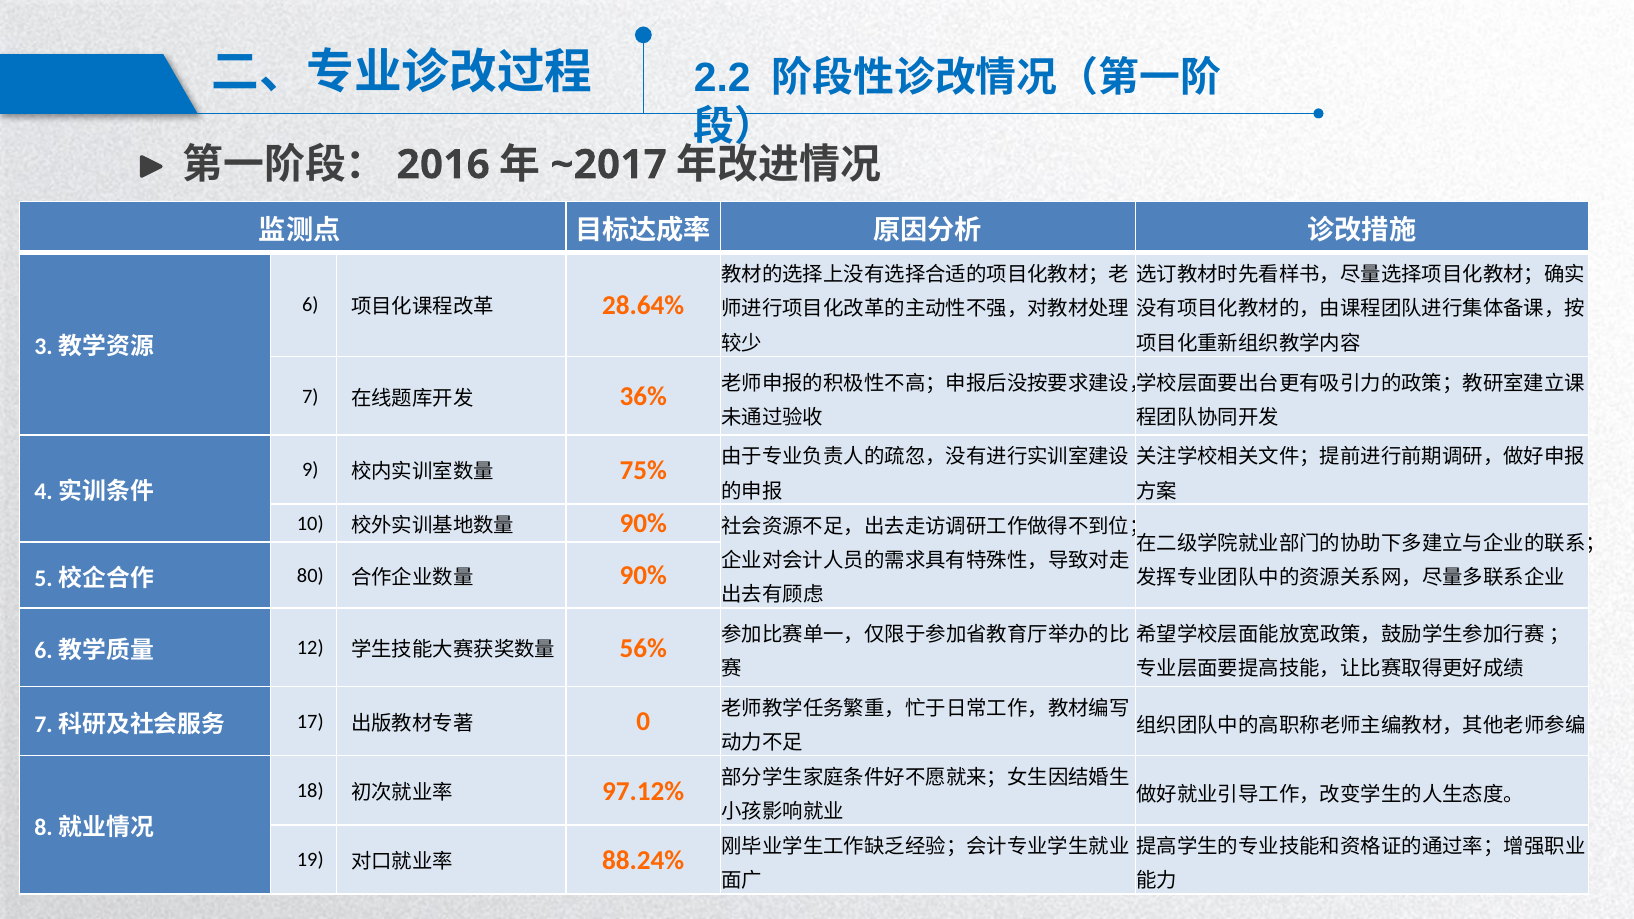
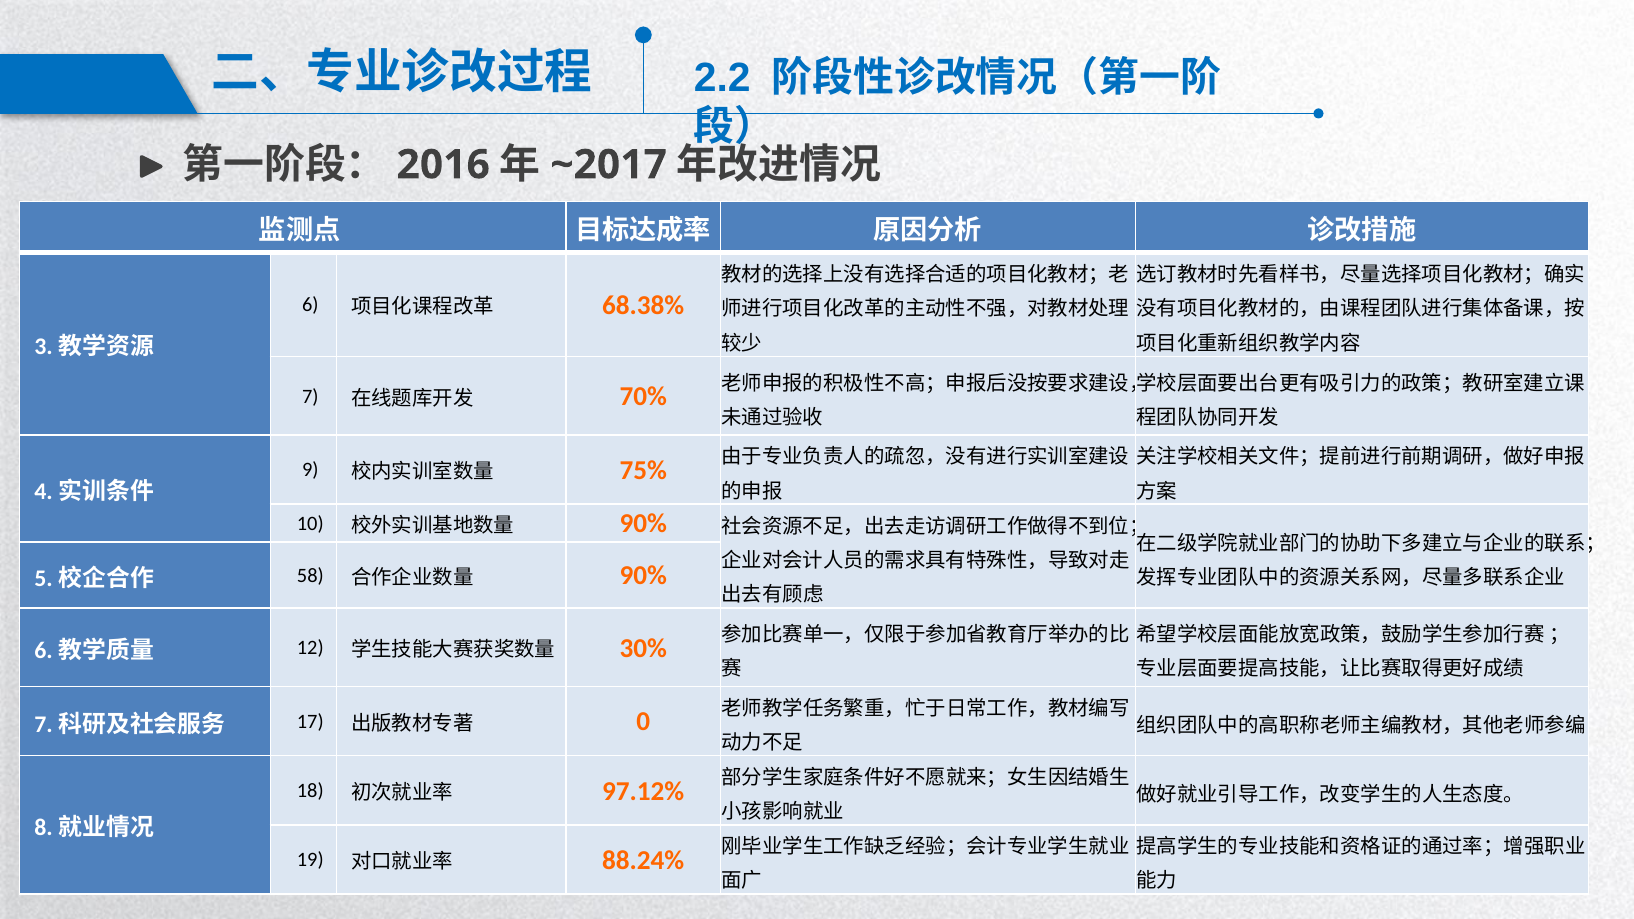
28.64%: 28.64% -> 68.38% (643, 305)
36%: 36% -> 70% (643, 396)
80: 80 -> 58 (310, 576)
56%: 56% -> 30% (643, 648)
